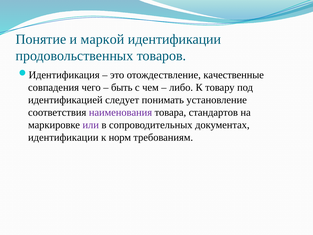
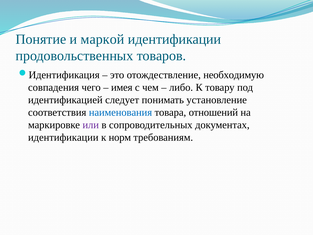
качественные: качественные -> необходимую (234, 75)
быть: быть -> имея (122, 87)
наименования colour: purple -> blue (120, 112)
стандартов: стандартов -> отношений (213, 112)
